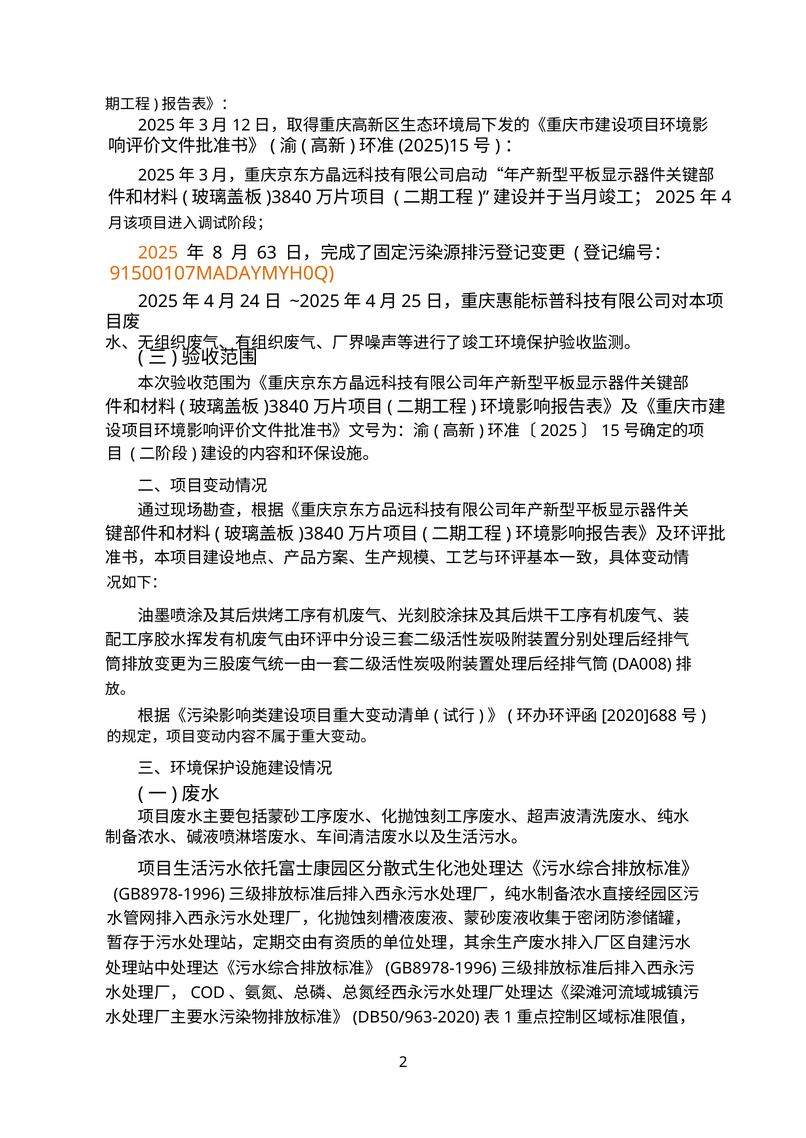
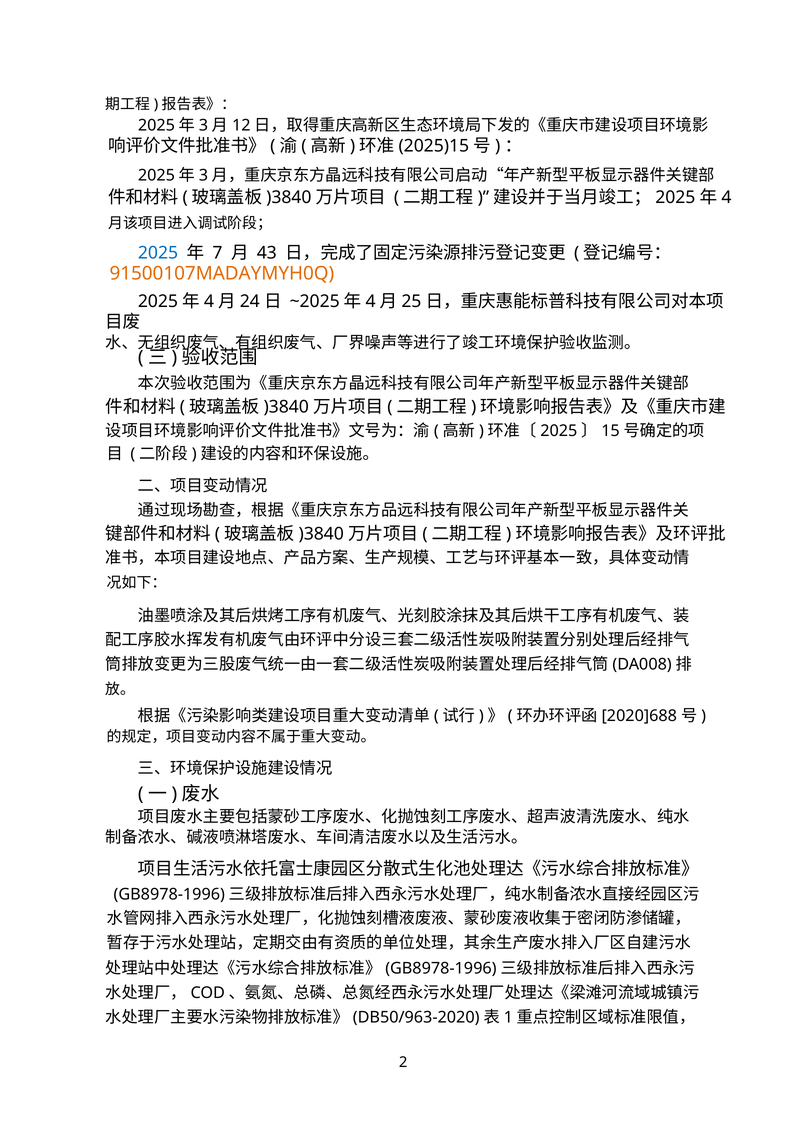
2025 colour: orange -> blue (158, 253)
8: 8 -> 7 (217, 253)
63: 63 -> 43 (267, 253)
